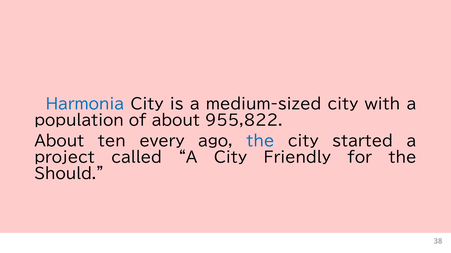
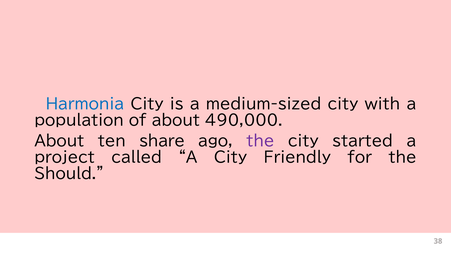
955,822: 955,822 -> 490,000 (244, 121)
every: every -> share (162, 142)
the colour: blue -> purple (260, 142)
